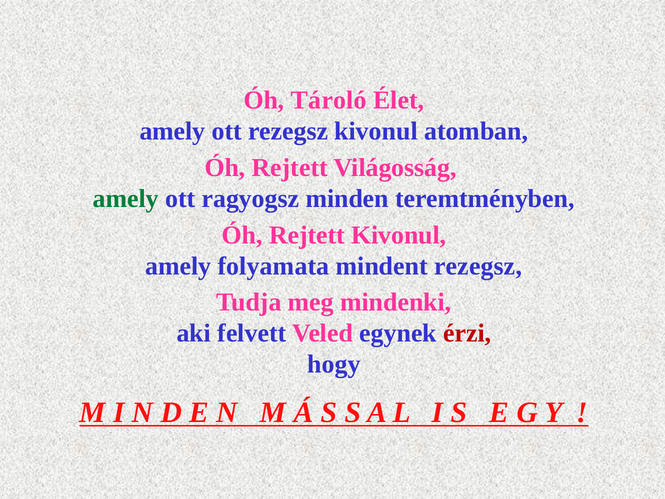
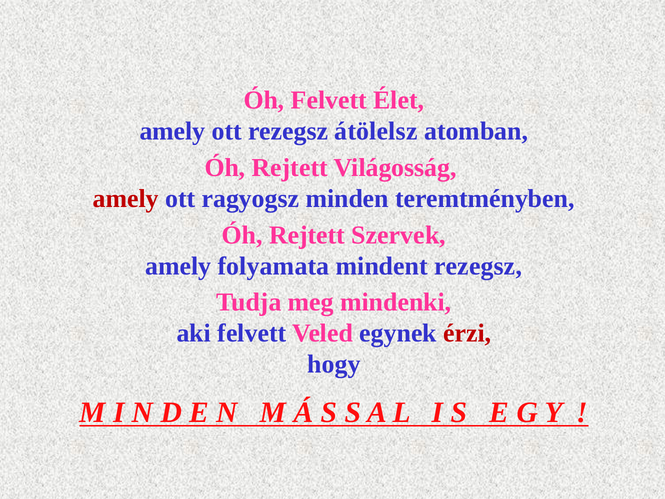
Óh Tároló: Tároló -> Felvett (329, 100)
rezegsz kivonul: kivonul -> átölelsz (376, 131)
amely colour: green -> red (126, 199)
Rejtett Kivonul: Kivonul -> Szervek (399, 235)
